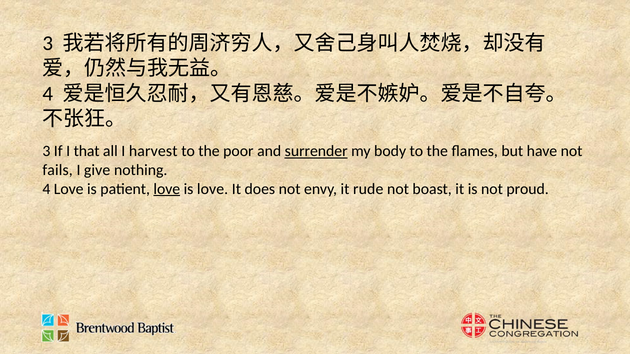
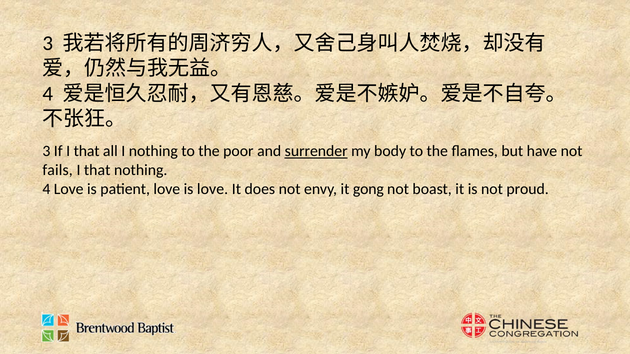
I harvest: harvest -> nothing (153, 151)
give: give -> that (97, 170)
love underline: present -> none (167, 189)
rude: rude -> gong (368, 189)
